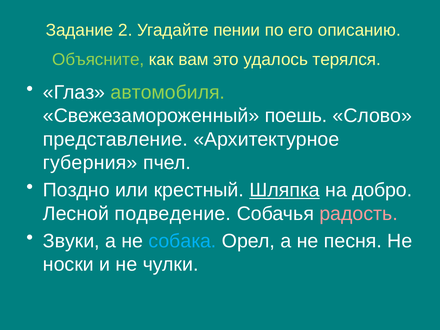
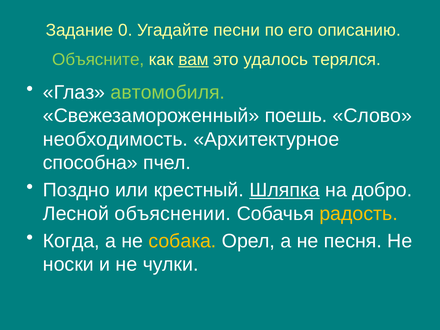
2: 2 -> 0 (125, 30)
пении: пении -> песни (237, 30)
вам underline: none -> present (193, 60)
представление: представление -> необходимость (115, 139)
губерния: губерния -> способна (90, 163)
подведение: подведение -> объяснении (173, 214)
радость colour: pink -> yellow (359, 214)
Звуки: Звуки -> Когда (71, 241)
собака colour: light blue -> yellow (182, 241)
